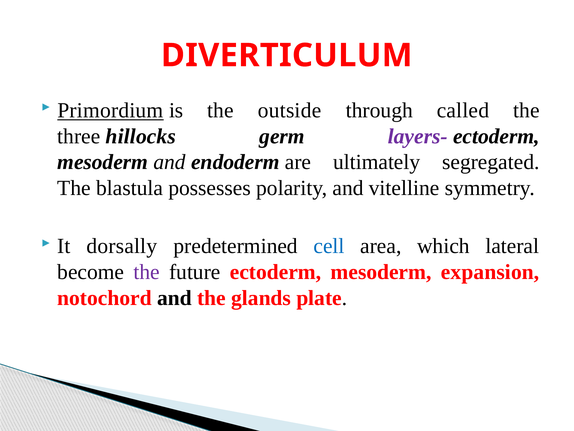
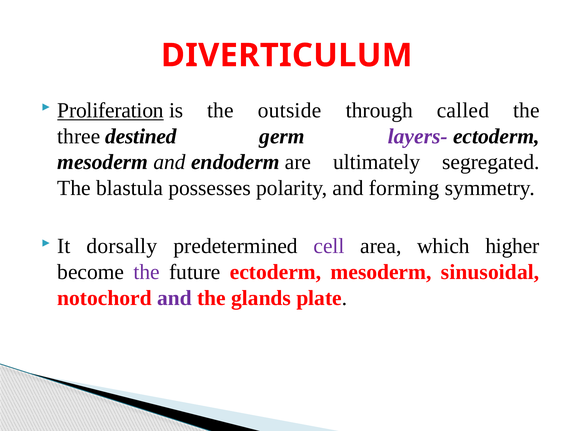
Primordium: Primordium -> Proliferation (111, 110)
hillocks: hillocks -> destined (141, 136)
vitelline: vitelline -> forming (404, 188)
cell colour: blue -> purple (329, 246)
lateral: lateral -> higher (512, 246)
expansion: expansion -> sinusoidal (490, 272)
and colour: black -> purple (174, 298)
